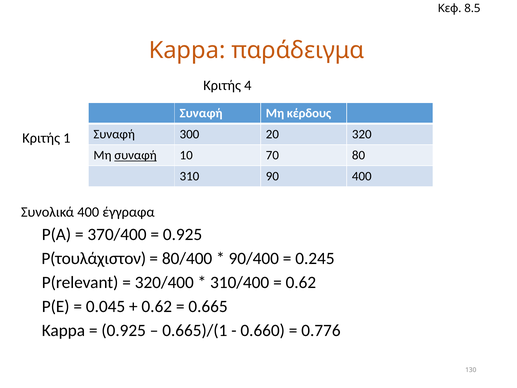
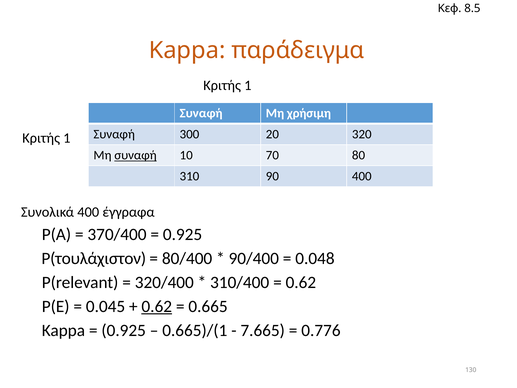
4: 4 -> 1 (248, 85)
κέρδους: κέρδους -> χρήσιμη (309, 113)
0.245: 0.245 -> 0.048 (315, 258)
0.62 underline: none -> present (157, 306)
0.660: 0.660 -> 7.665 (263, 330)
